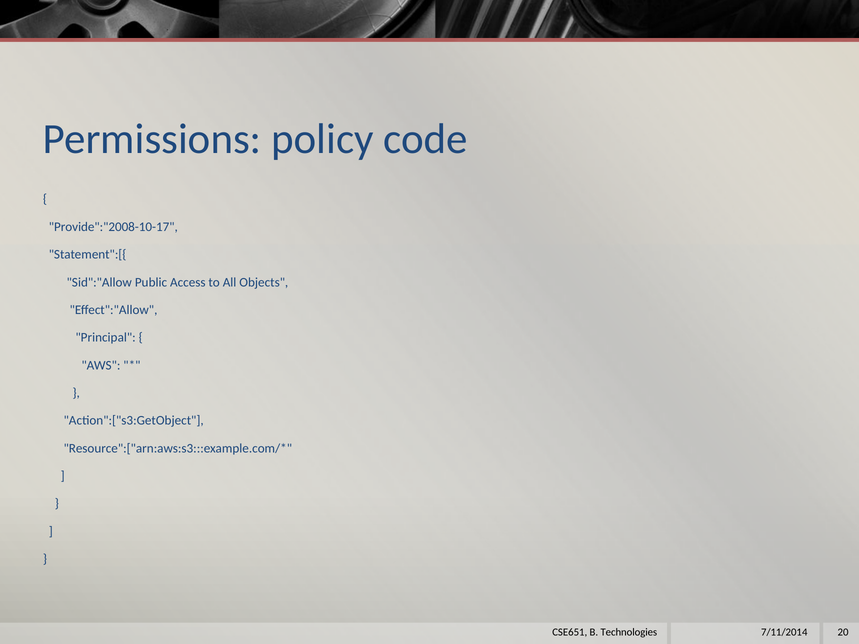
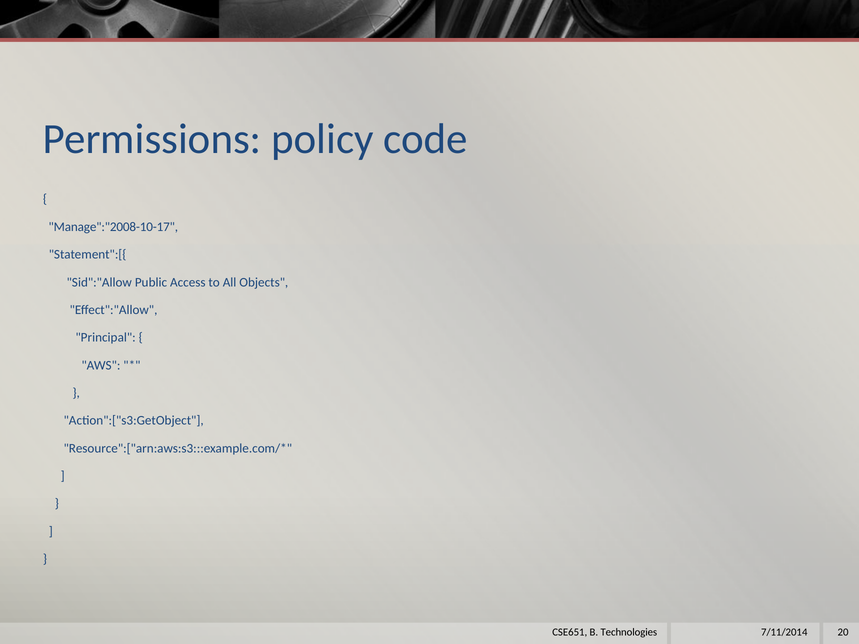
Provide":"2008-10-17: Provide":"2008-10-17 -> Manage":"2008-10-17 (113, 227)
